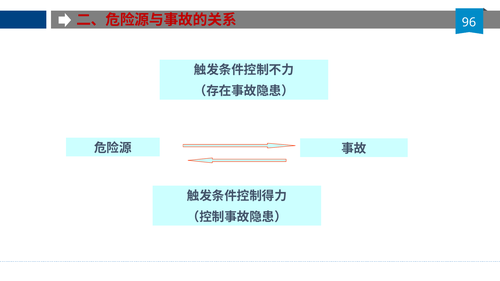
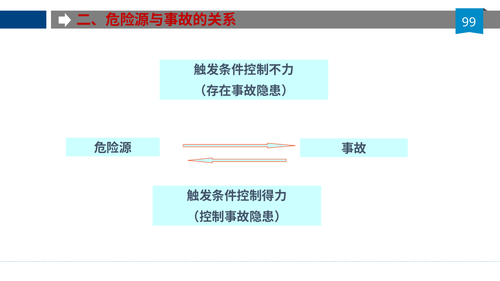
96: 96 -> 99 (469, 22)
